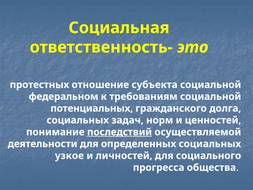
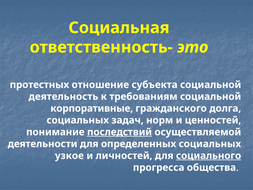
федеральном: федеральном -> деятельность (63, 96)
потенциальных: потенциальных -> корпоративные (92, 108)
социального underline: none -> present (209, 156)
